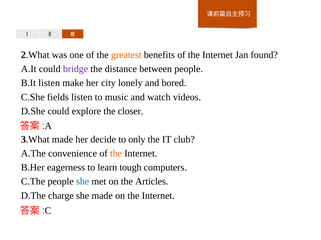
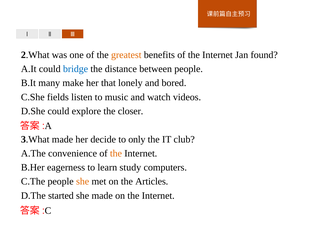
bridge colour: purple -> blue (76, 69)
B.It listen: listen -> many (49, 83)
city: city -> that (108, 83)
tough: tough -> study (130, 168)
she colour: blue -> orange (83, 182)
charge: charge -> started (61, 196)
